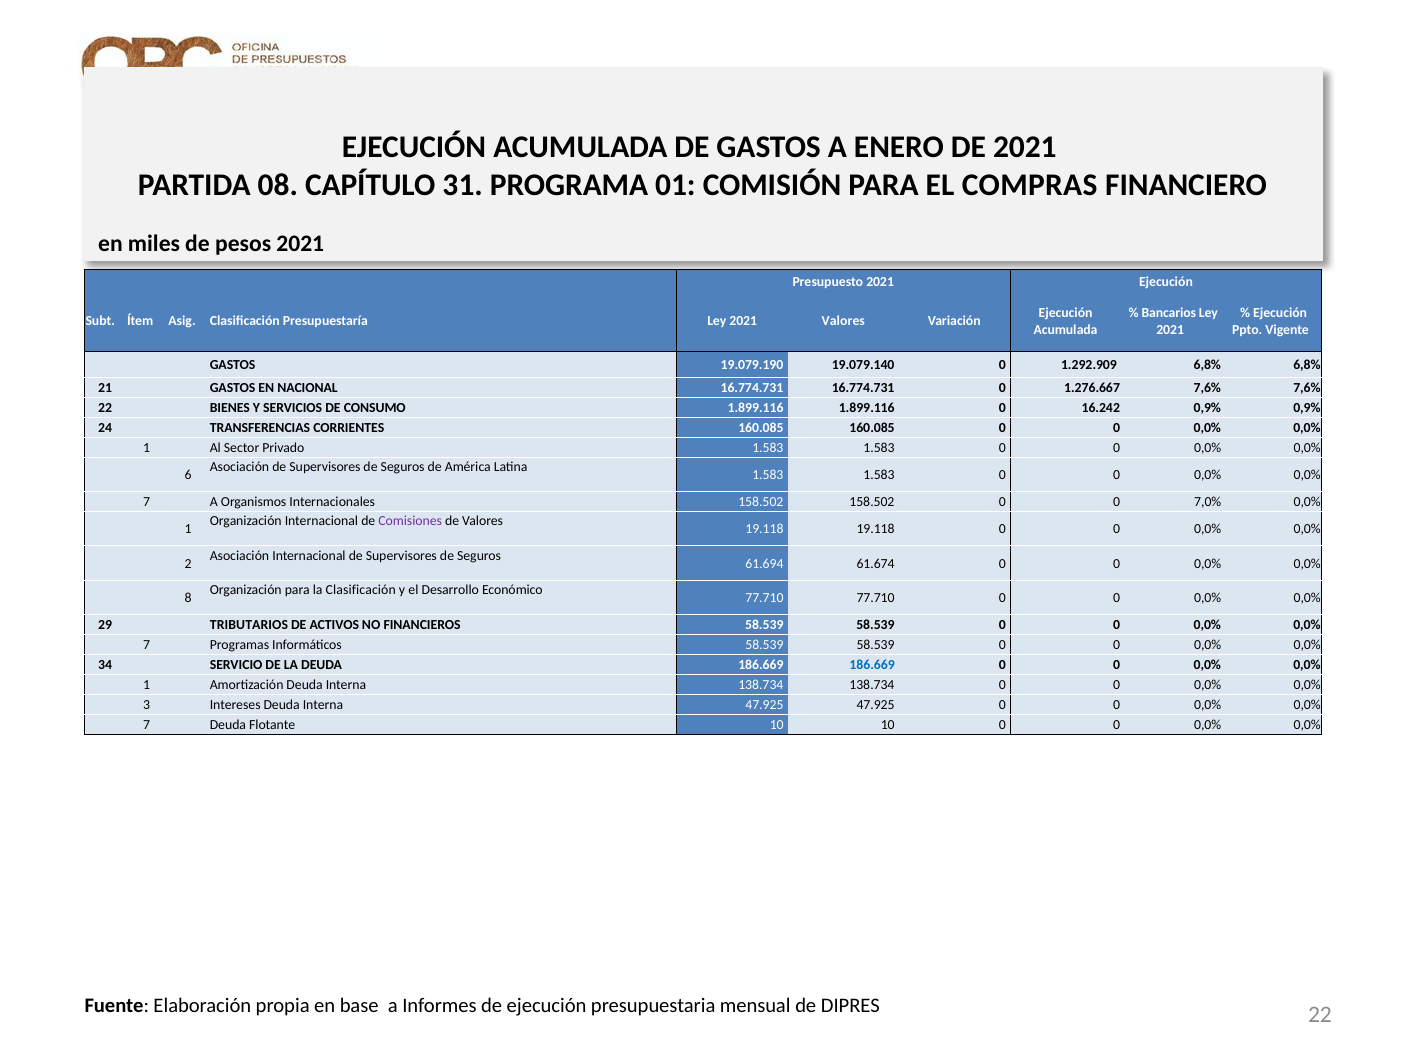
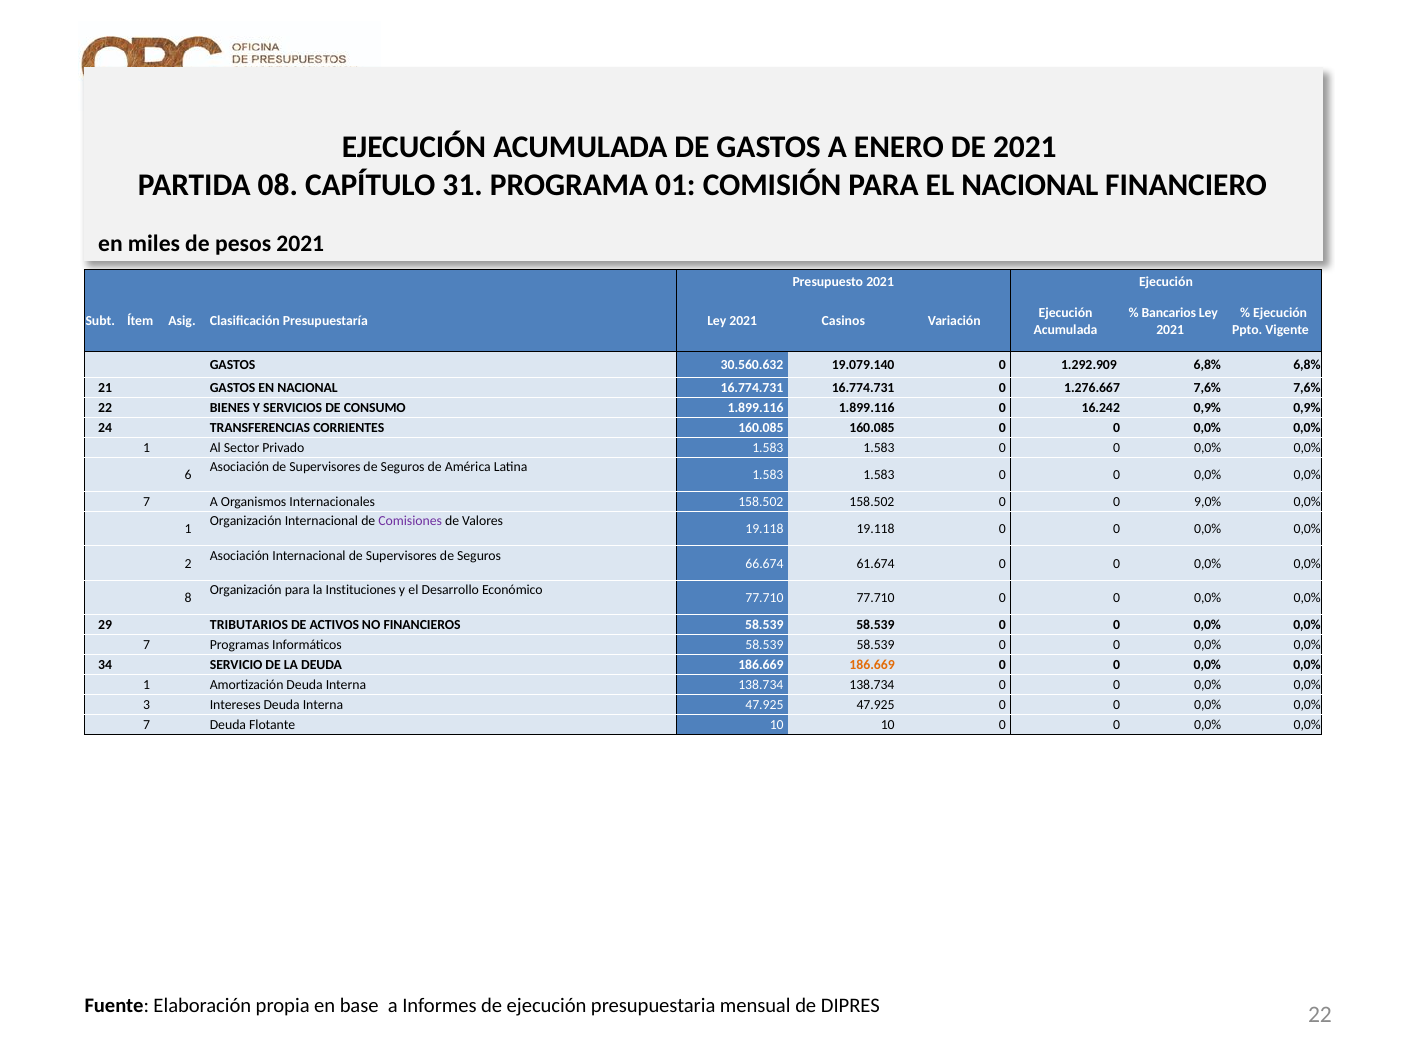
EL COMPRAS: COMPRAS -> NACIONAL (1030, 185)
2021 Valores: Valores -> Casinos (843, 321)
19.079.190: 19.079.190 -> 30.560.632 (752, 365)
7,0%: 7,0% -> 9,0% (1208, 502)
61.694: 61.694 -> 66.674 (765, 564)
la Clasificación: Clasificación -> Instituciones (361, 590)
186.669 colour: blue -> orange (872, 665)
